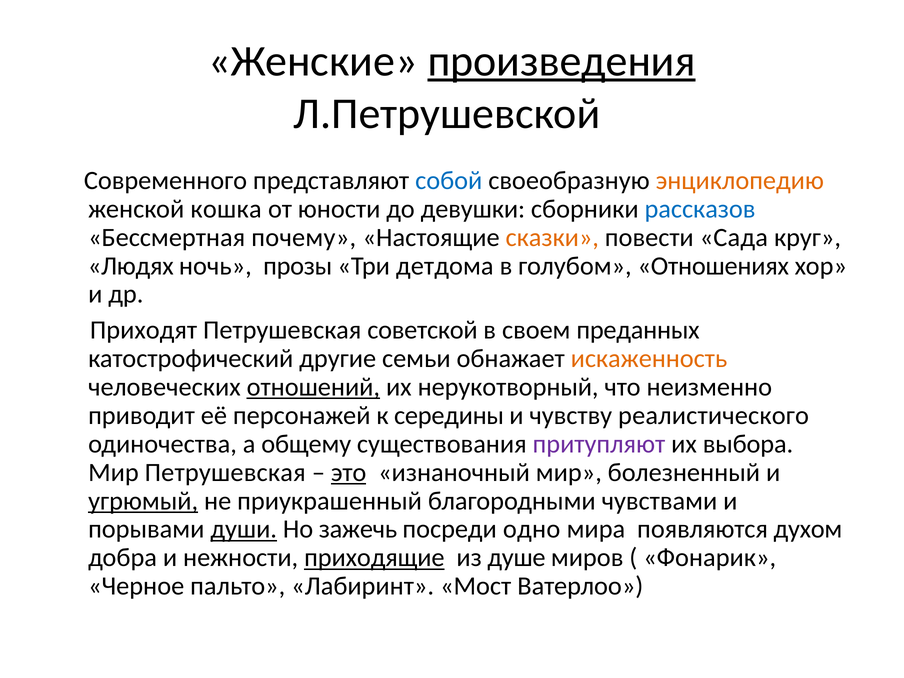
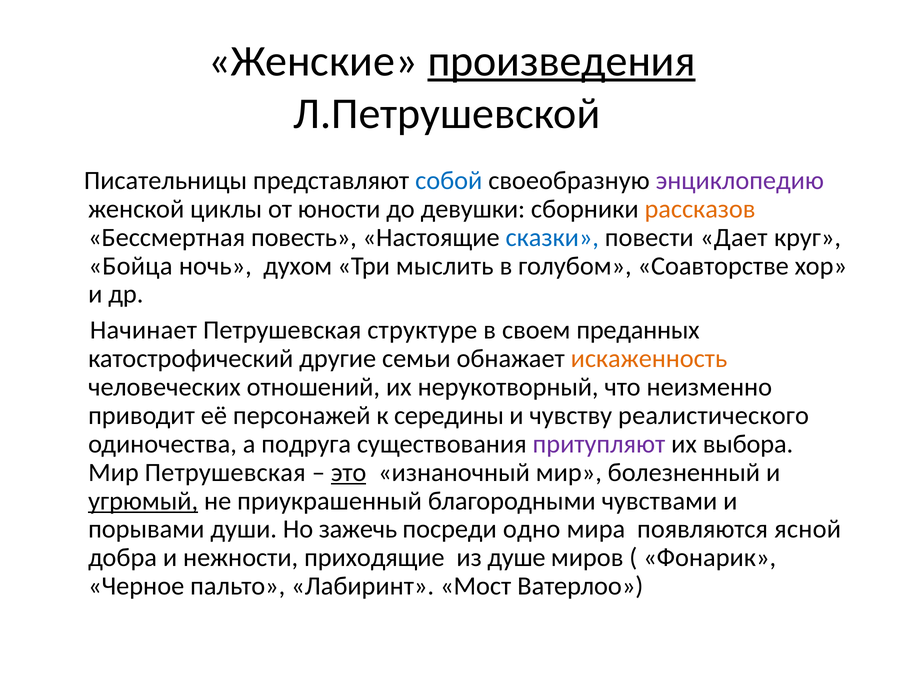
Современного: Современного -> Писательницы (166, 180)
энциклопедию colour: orange -> purple (740, 180)
кошка: кошка -> циклы (226, 209)
рассказов colour: blue -> orange (700, 209)
почему: почему -> повесть (304, 237)
сказки colour: orange -> blue (552, 237)
Сада: Сада -> Дает (734, 237)
Людях: Людях -> Бойца (130, 266)
прозы: прозы -> духом (298, 266)
детдома: детдома -> мыслить (445, 266)
Отношениях: Отношениях -> Соавторстве (713, 266)
Приходят: Приходят -> Начинает (143, 330)
советской: советской -> структуре (422, 330)
отношений underline: present -> none (313, 387)
общему: общему -> подруга (306, 444)
души underline: present -> none (244, 529)
духом: духом -> ясной (808, 529)
приходящие underline: present -> none (374, 558)
